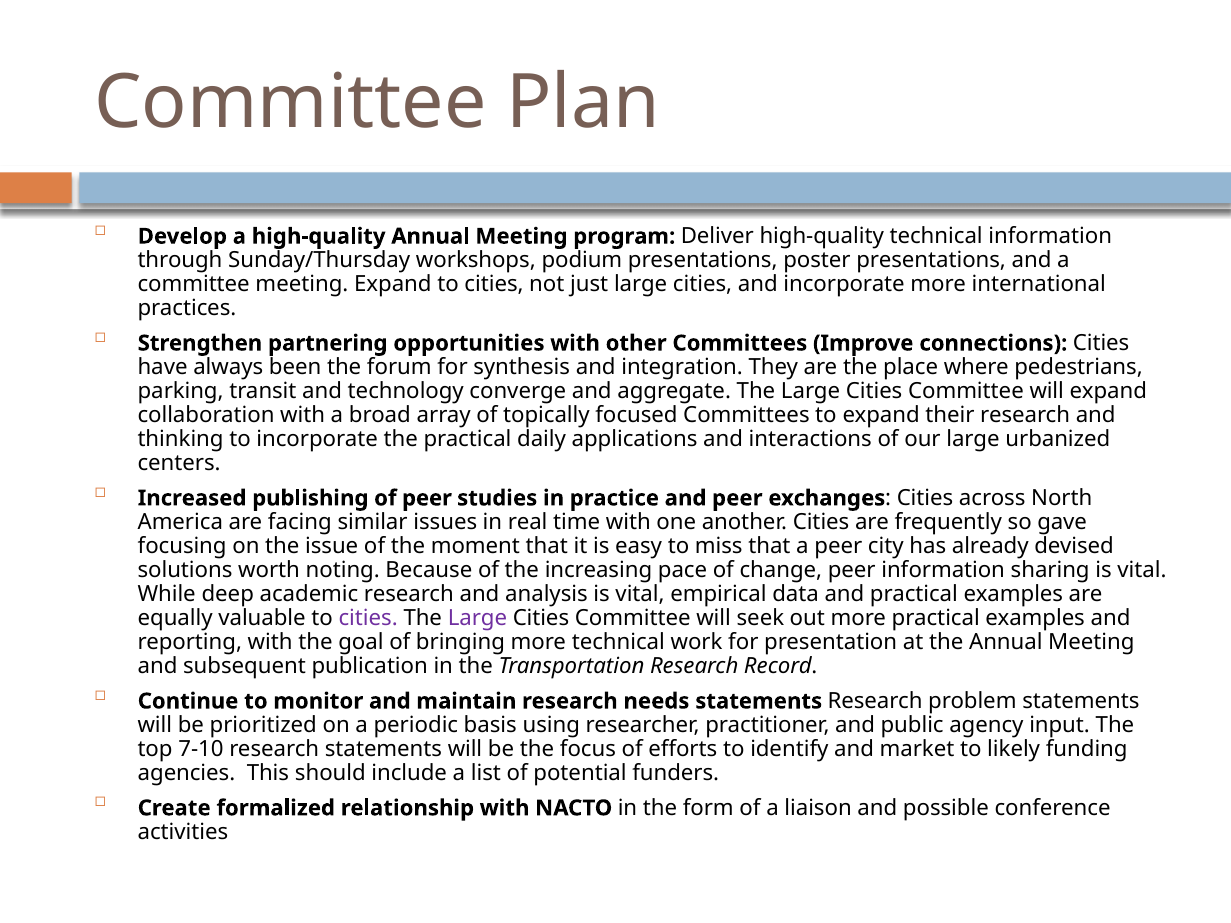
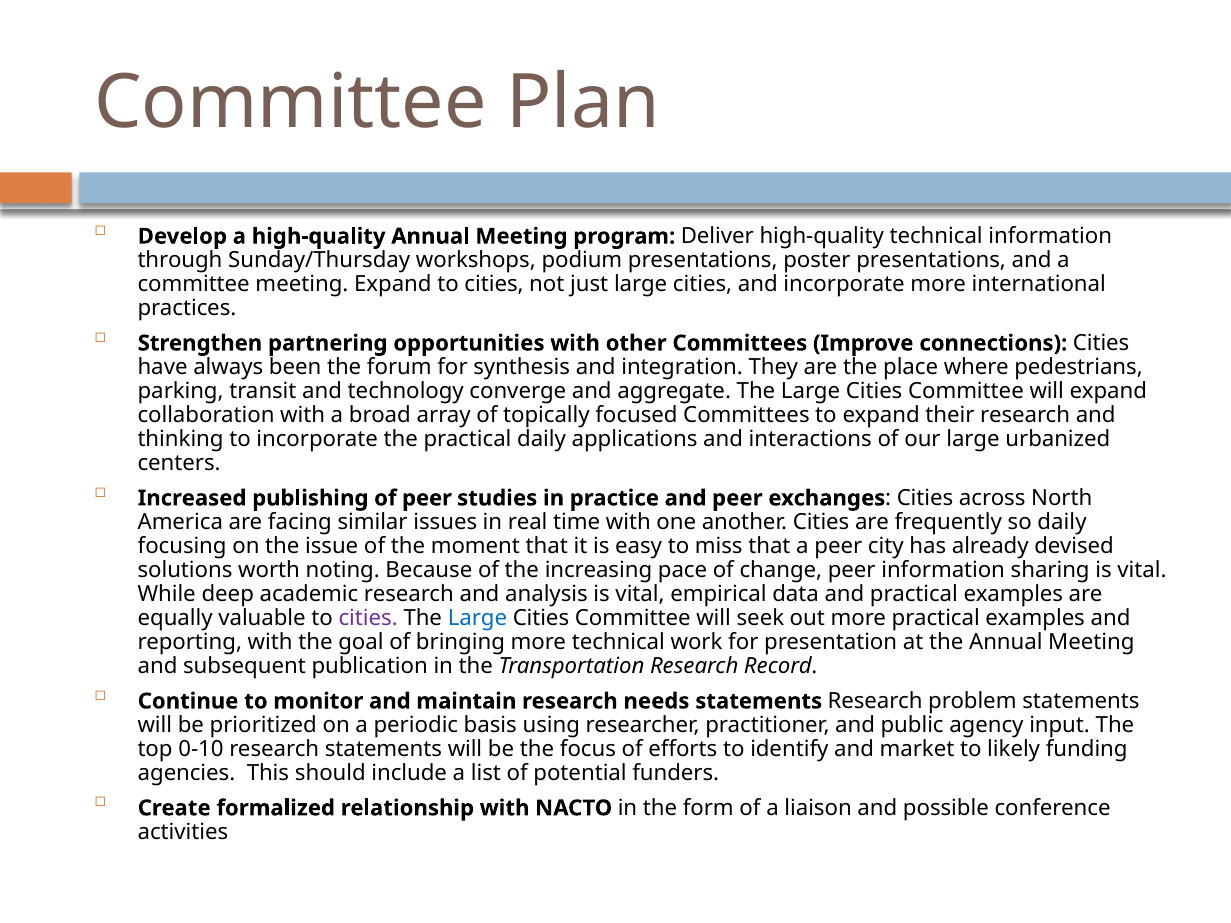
so gave: gave -> daily (1062, 522)
Large colour: purple -> blue (477, 618)
7-10: 7-10 -> 0-10 (201, 749)
